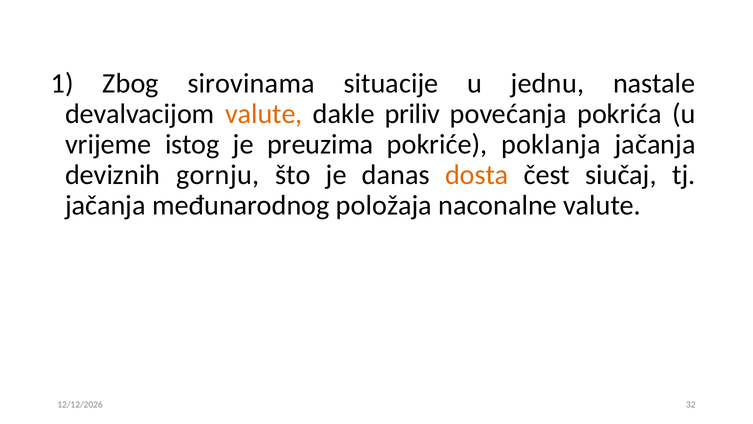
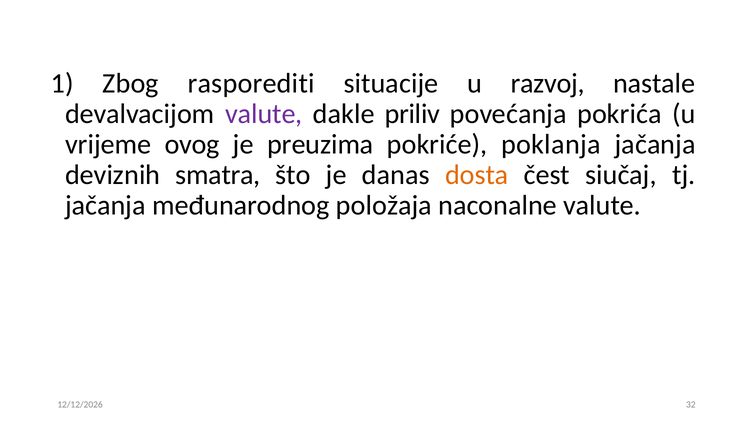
sirovinama: sirovinama -> rasporediti (251, 83)
jednu: jednu -> razvoj (548, 83)
valute colour: orange -> purple (264, 114)
istog: istog -> ovog (192, 144)
gornju: gornju -> smatra (218, 175)
